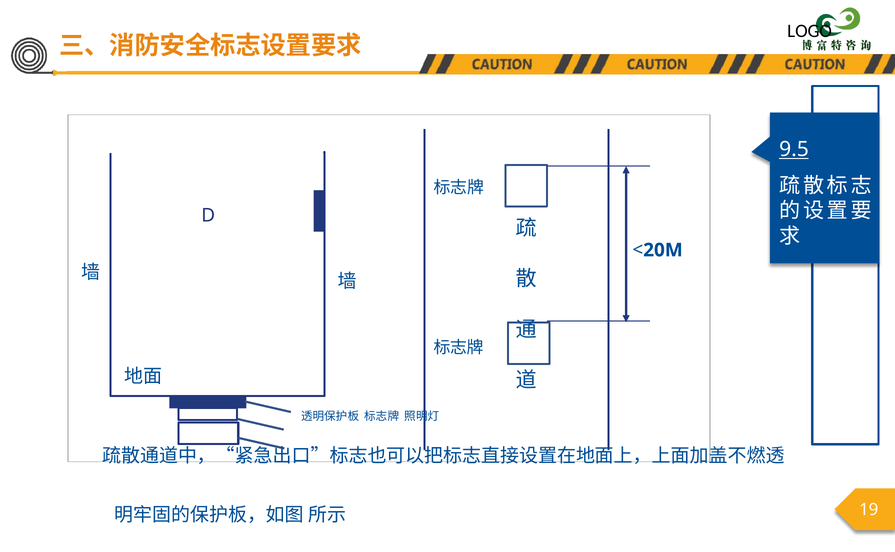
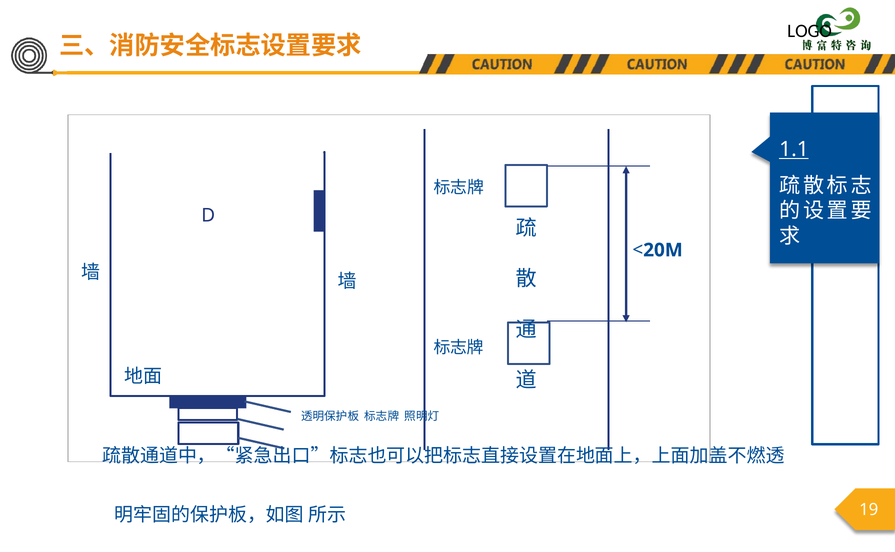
9.5: 9.5 -> 1.1 (794, 149)
